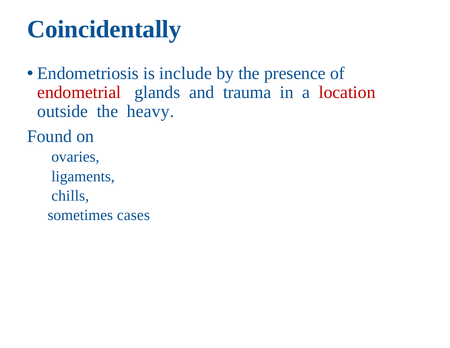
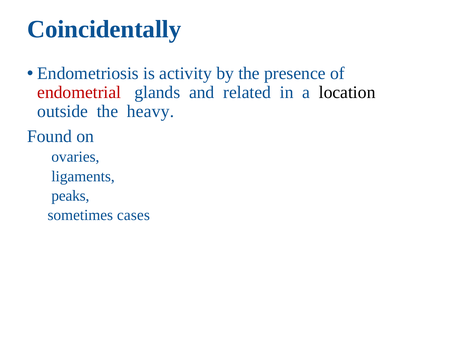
include: include -> activity (186, 73)
trauma: trauma -> related (247, 92)
location colour: red -> black (347, 92)
chills: chills -> peaks (70, 196)
